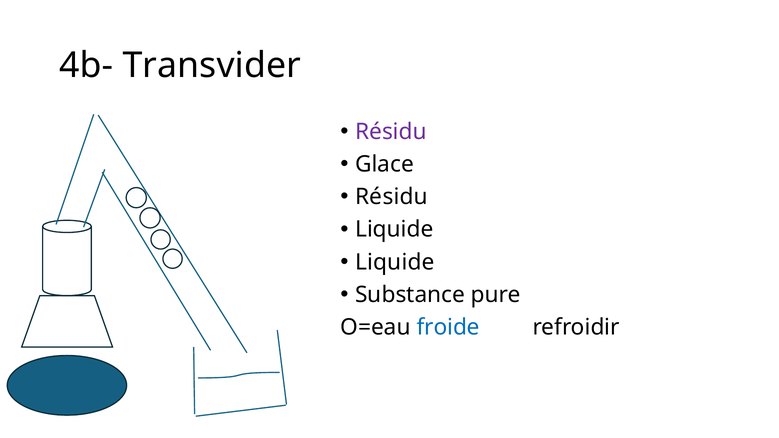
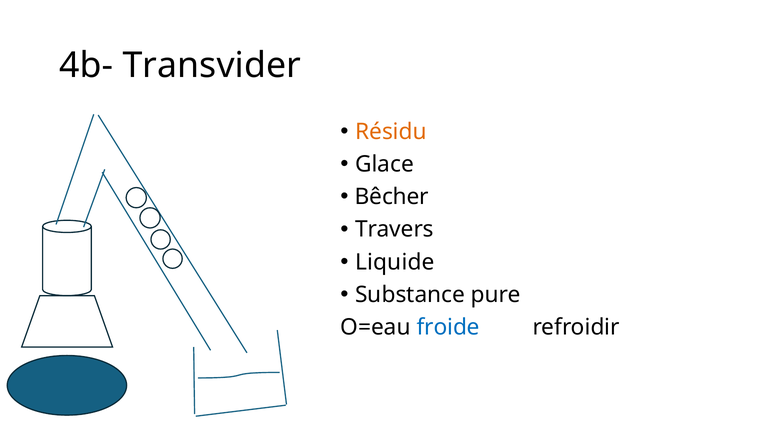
Résidu colour: purple -> orange (391, 132)
Résidu: Résidu -> Bêcher (392, 197)
Liquide: Liquide -> Travers (394, 230)
